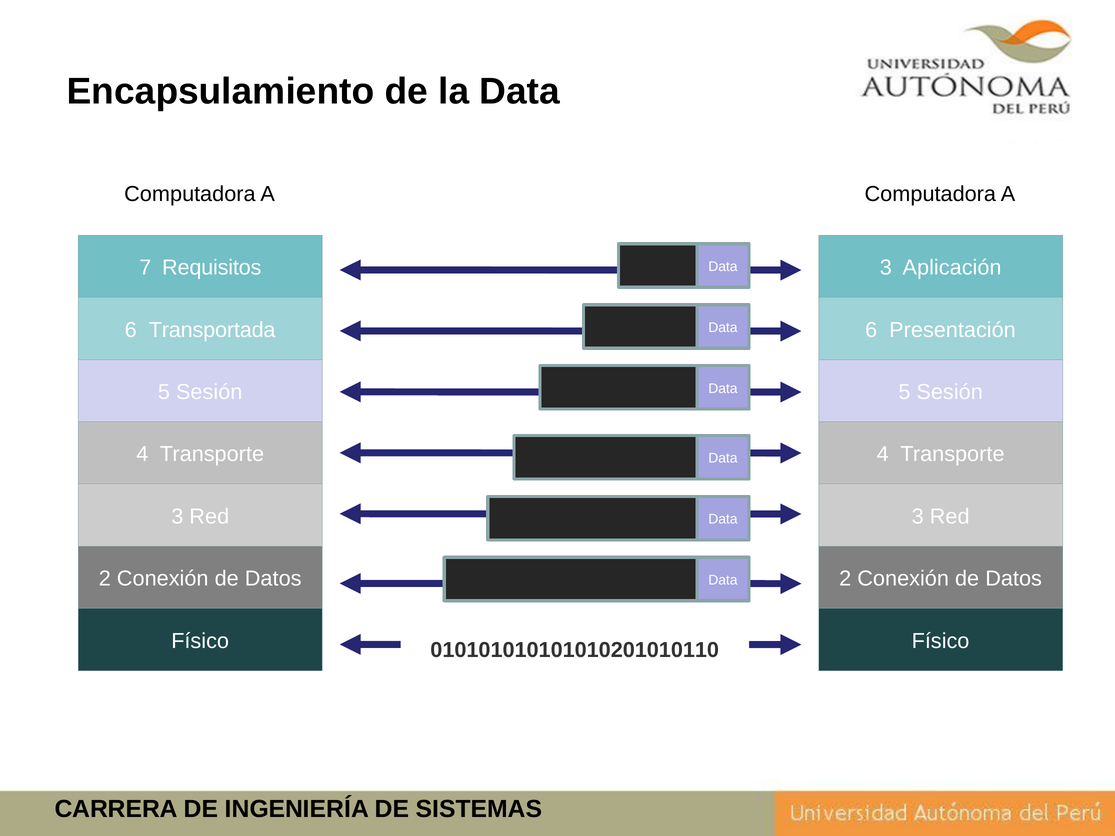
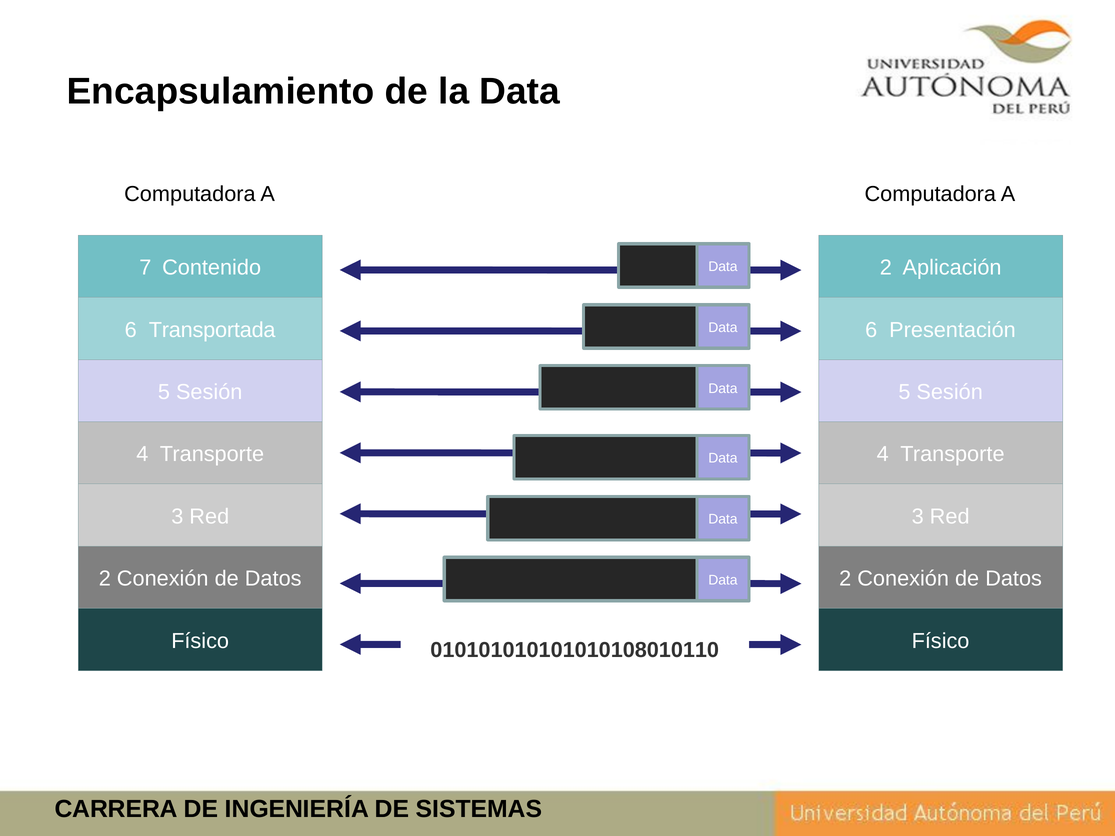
Requisitos: Requisitos -> Contenido (212, 268)
Data 3: 3 -> 2 (886, 268)
010101010101010201010110: 010101010101010201010110 -> 010101010101010108010110 (575, 650)
